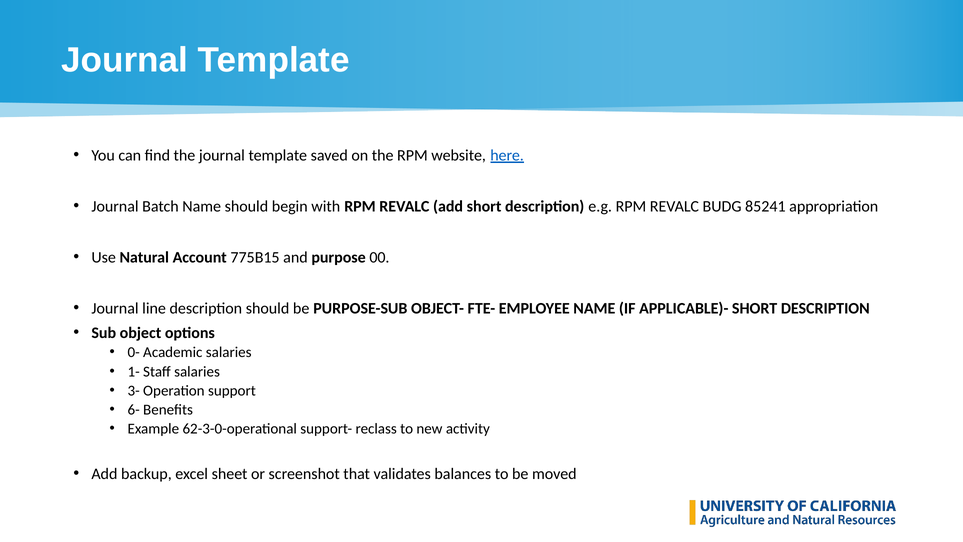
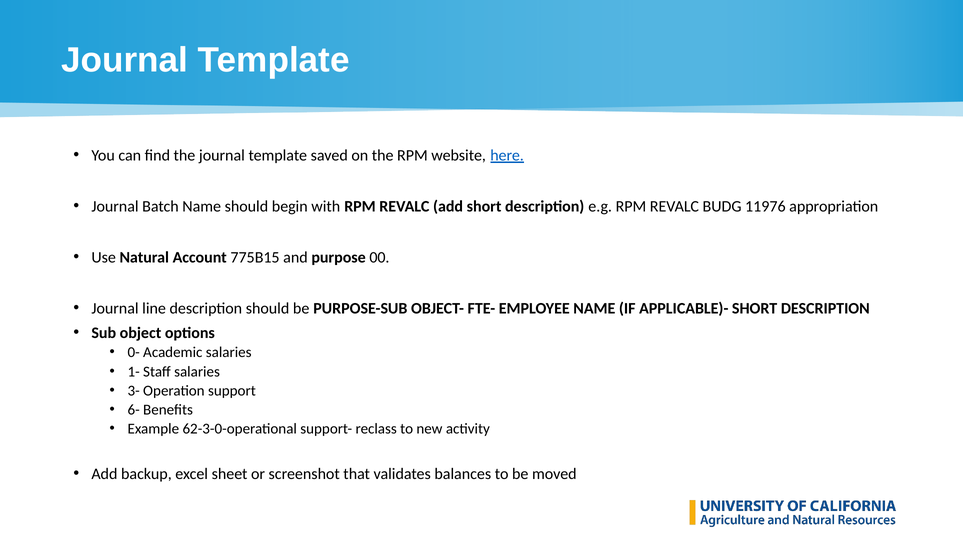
85241: 85241 -> 11976 (765, 206)
